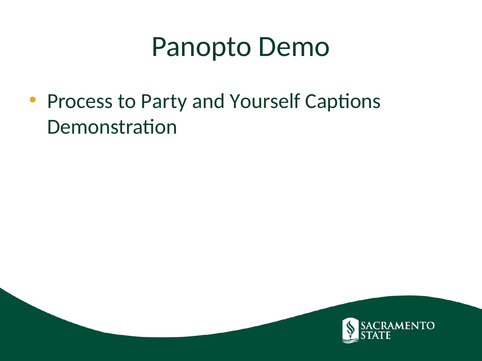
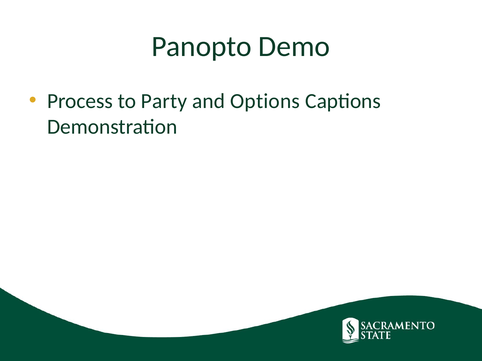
Yourself: Yourself -> Options (265, 101)
